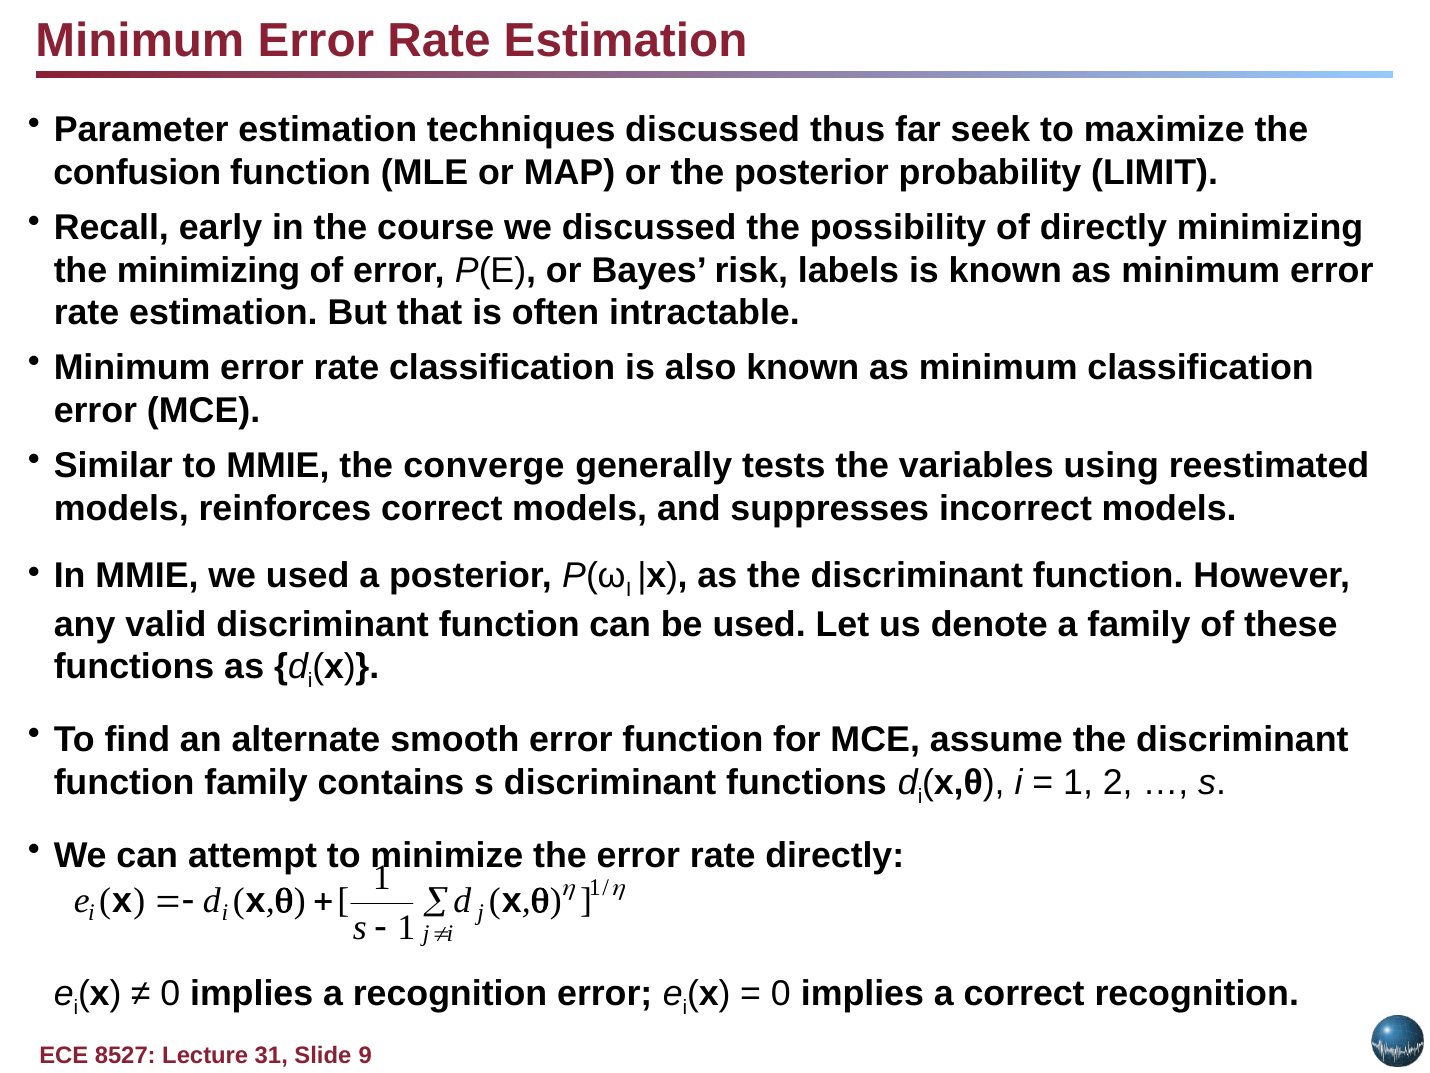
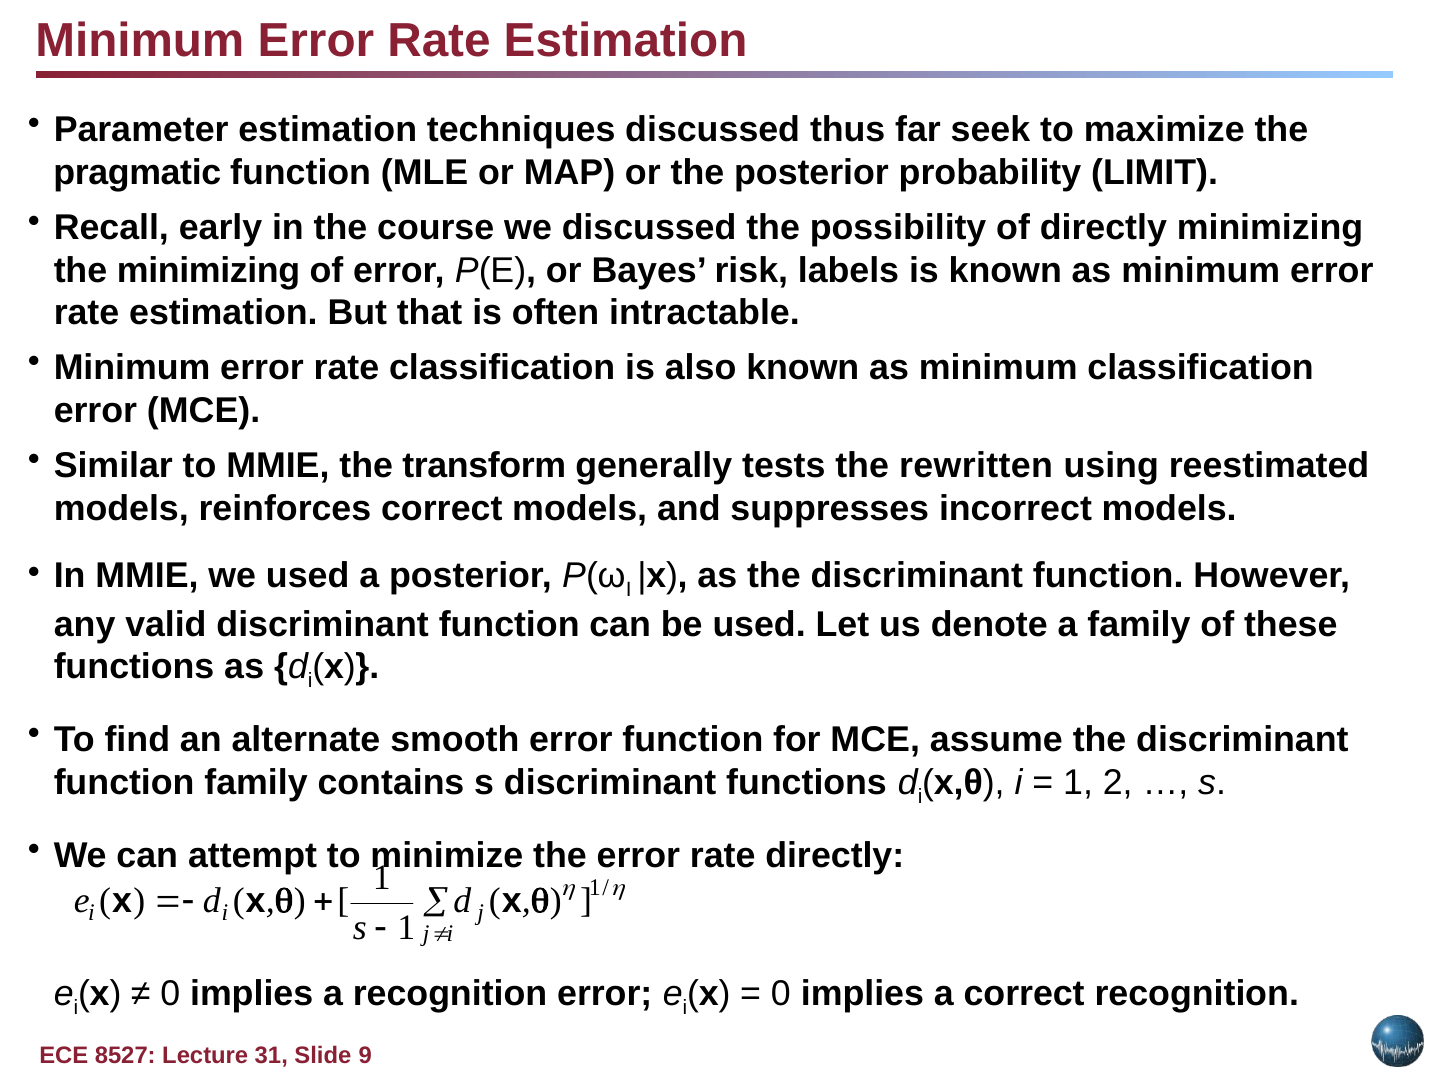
confusion: confusion -> pragmatic (137, 172)
converge: converge -> transform (484, 466)
variables: variables -> rewritten (976, 466)
